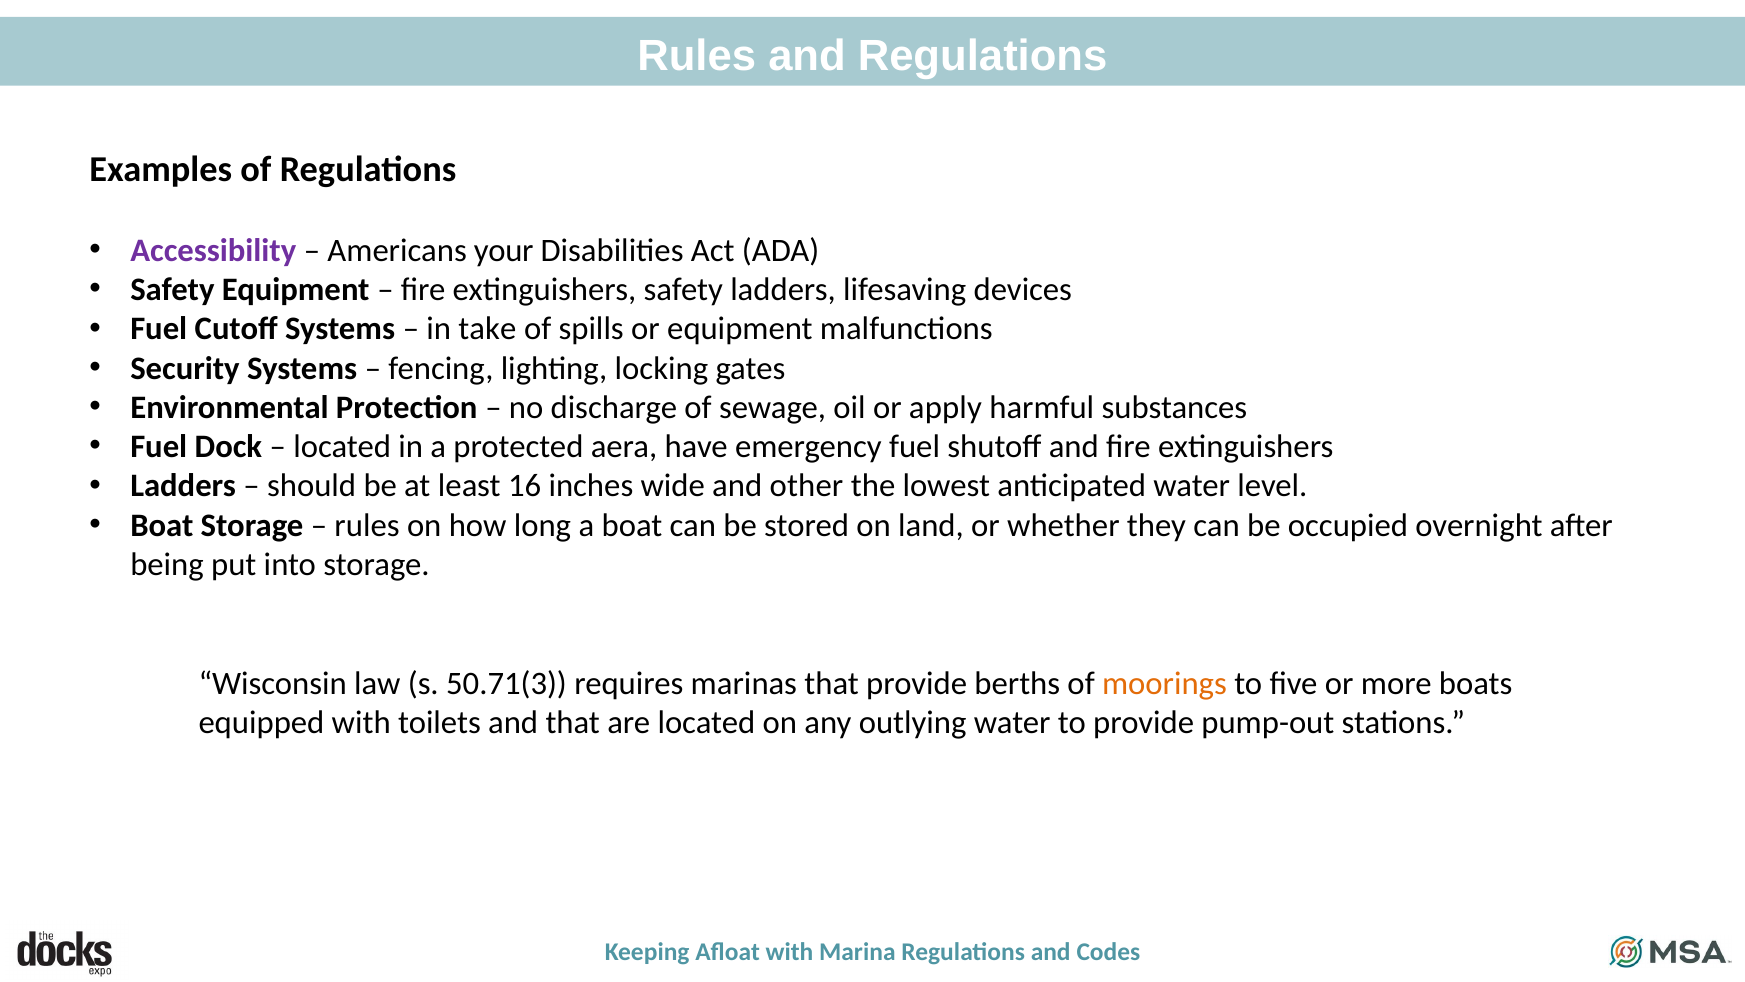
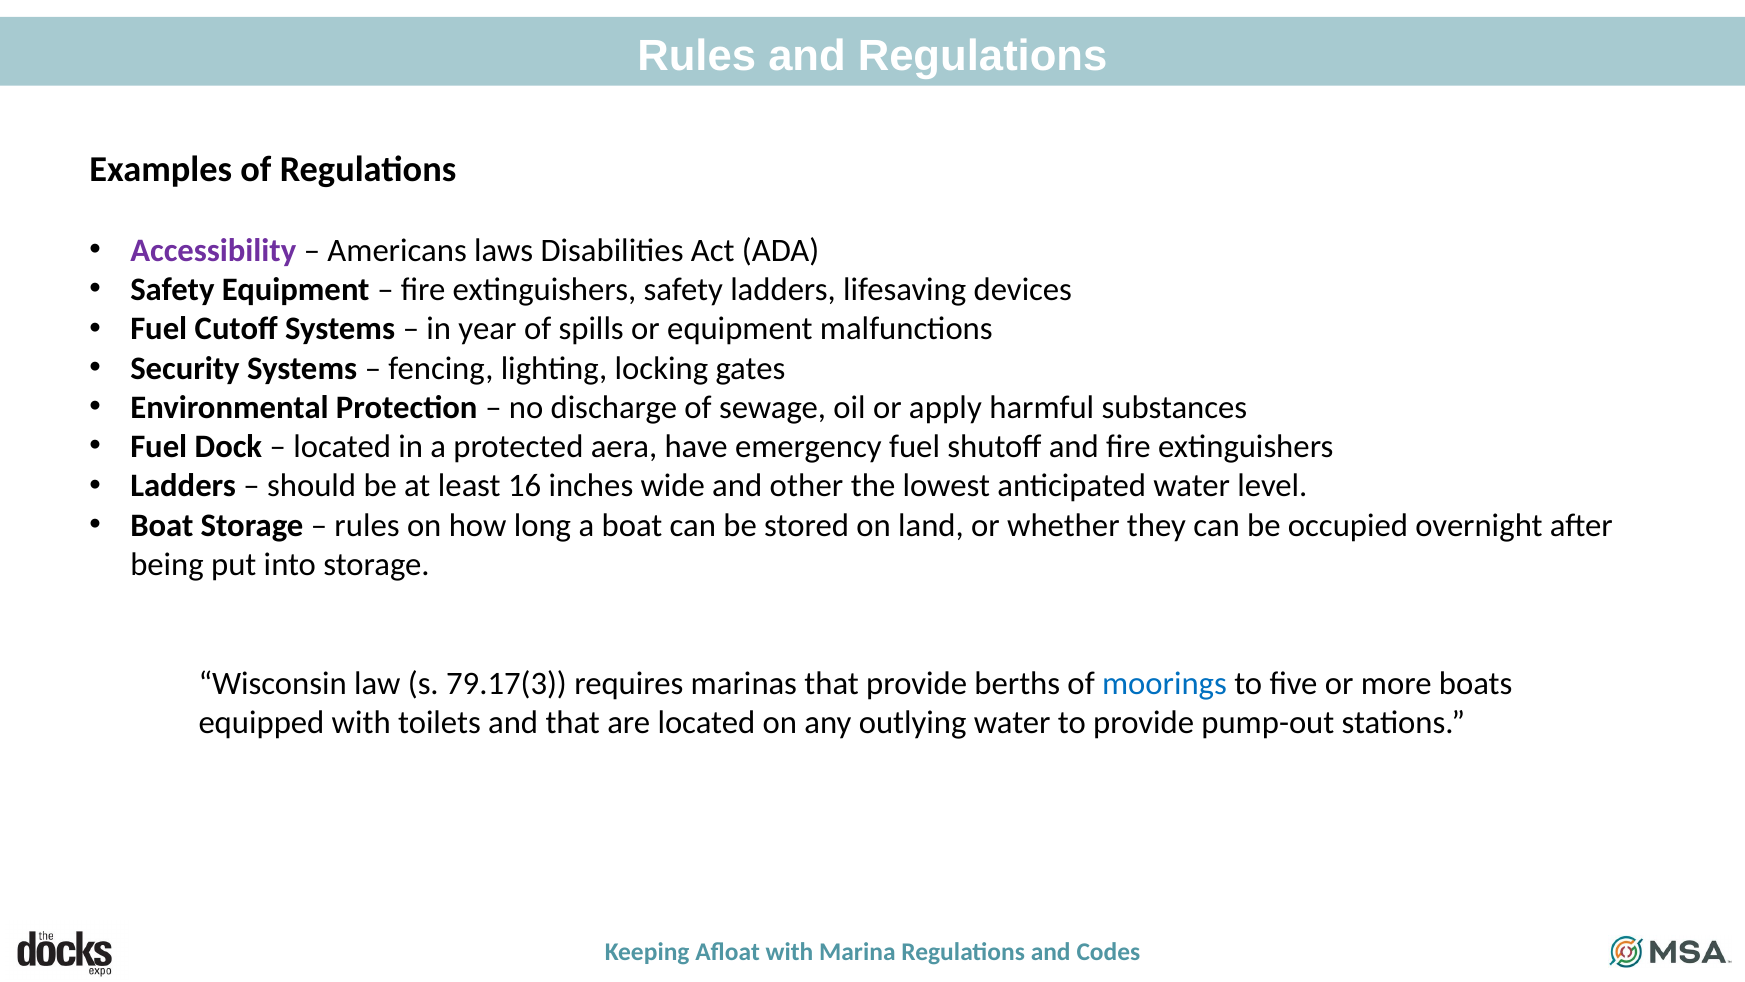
your: your -> laws (504, 250)
take: take -> year (487, 329)
50.71(3: 50.71(3 -> 79.17(3 (507, 684)
moorings colour: orange -> blue (1164, 684)
